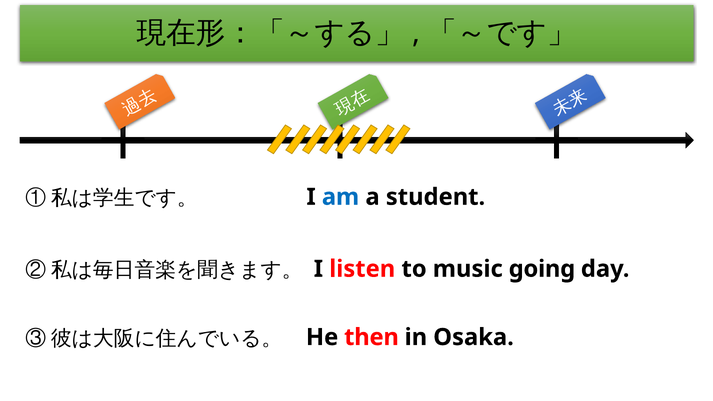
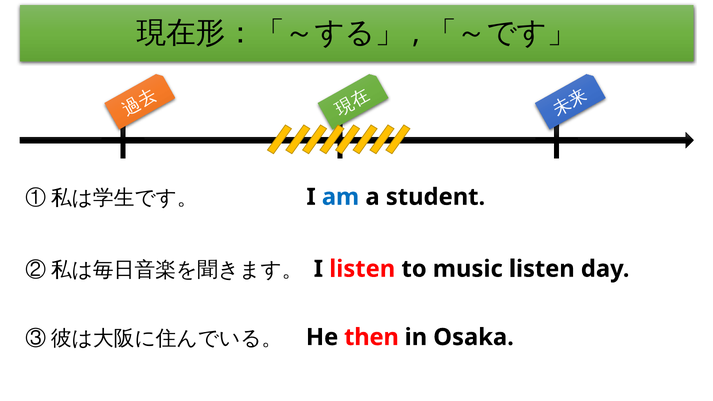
music going: going -> listen (542, 269)
